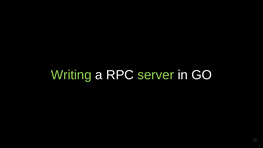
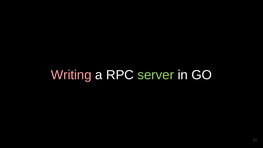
Writing colour: light green -> pink (71, 75)
